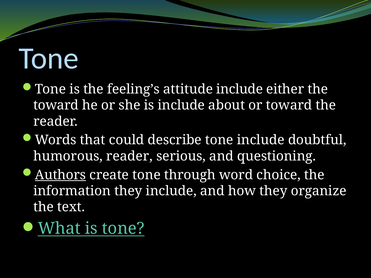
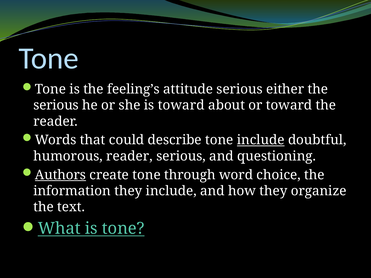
attitude include: include -> serious (240, 89)
toward: toward -> serious (56, 105)
is include: include -> toward (181, 105)
include underline: none -> present (261, 140)
